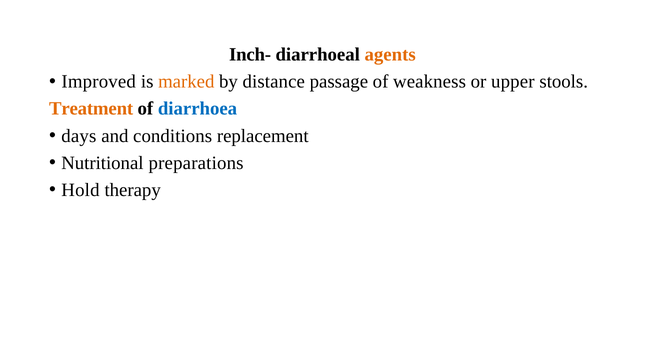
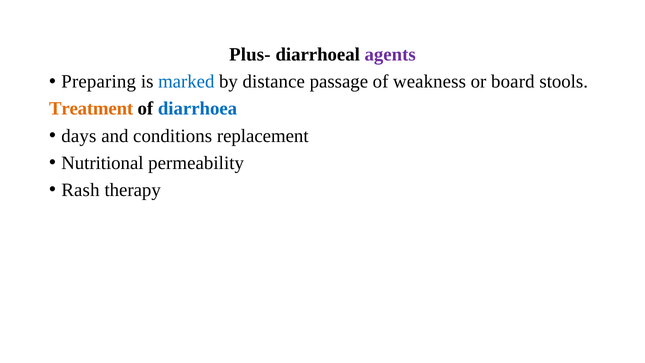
Inch-: Inch- -> Plus- (250, 55)
agents colour: orange -> purple (390, 55)
Improved: Improved -> Preparing (99, 82)
marked colour: orange -> blue (186, 82)
upper: upper -> board (513, 82)
preparations: preparations -> permeability (196, 163)
Hold: Hold -> Rash (80, 190)
